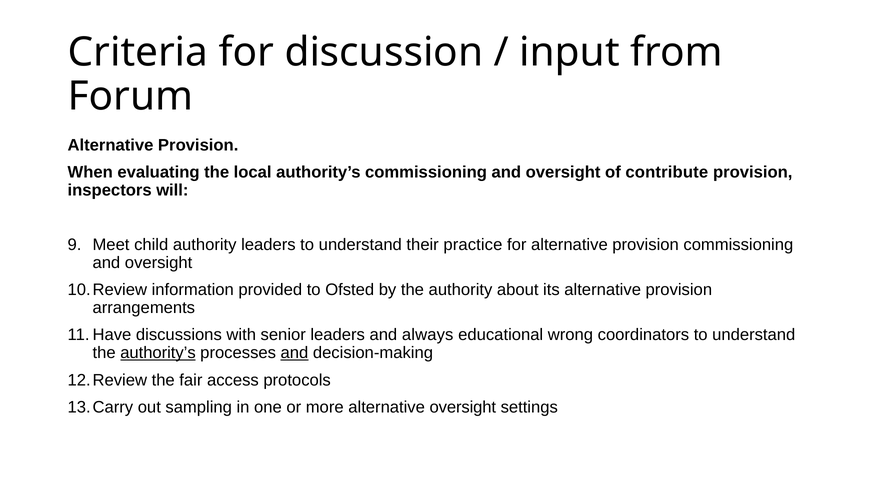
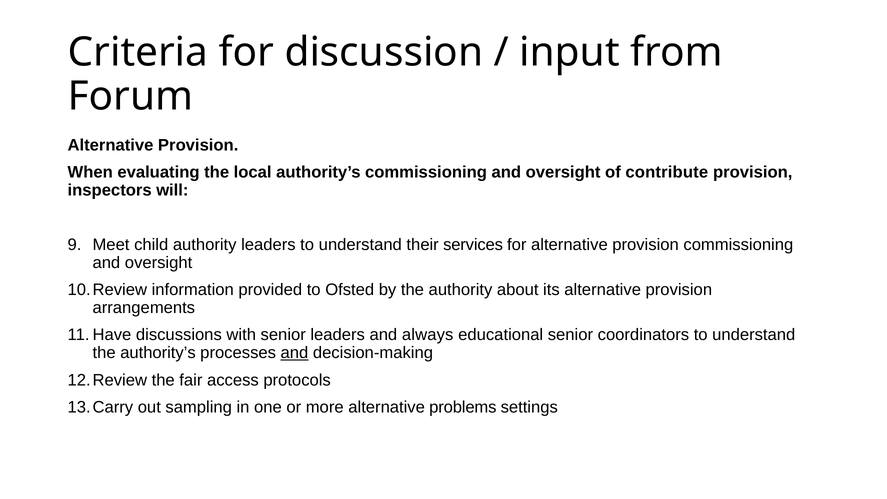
practice: practice -> services (473, 245)
educational wrong: wrong -> senior (570, 335)
authority’s underline: present -> none (158, 353)
alternative oversight: oversight -> problems (463, 407)
